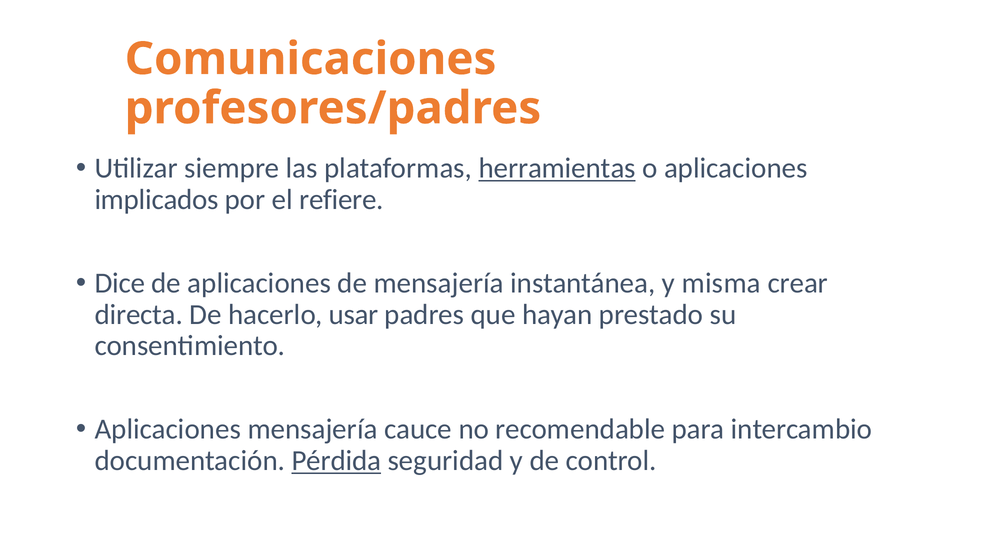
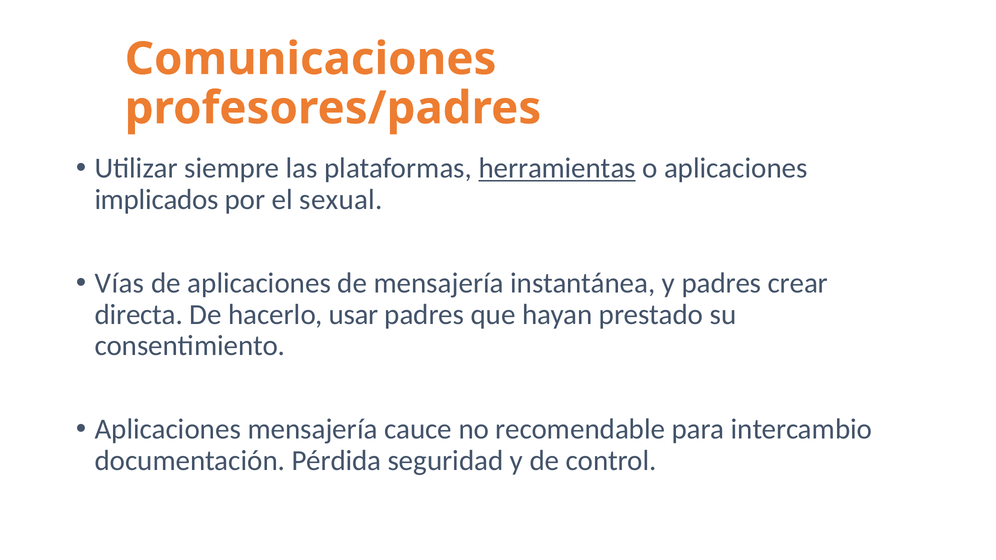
refiere: refiere -> sexual (341, 200)
Dice: Dice -> Vías (119, 283)
y misma: misma -> padres (721, 283)
Pérdida underline: present -> none (336, 461)
